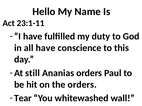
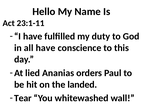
still: still -> lied (33, 73)
the orders: orders -> landed (82, 85)
